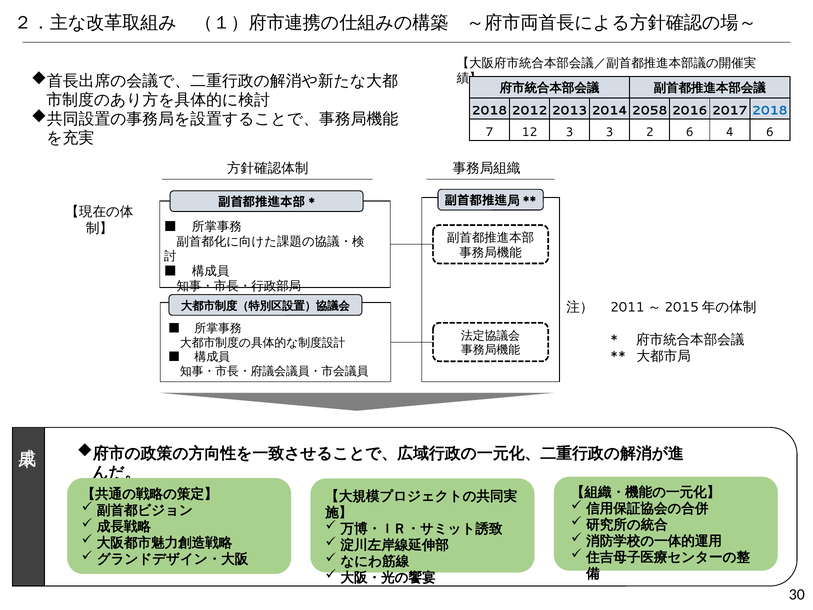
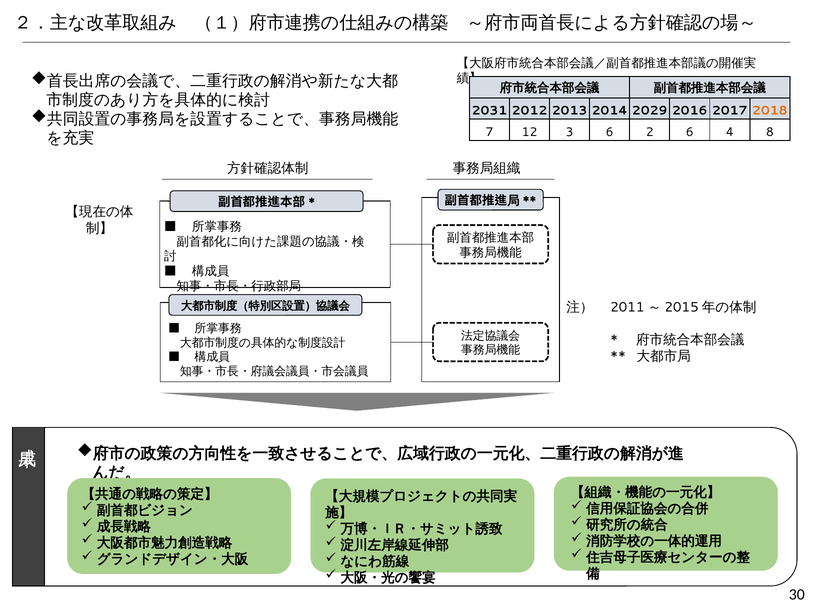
2018: 2018 -> 2031 (489, 111)
2058: 2058 -> 2029 (650, 111)
2018 colour: blue -> orange (770, 111)
3 3: 3 -> 6 (610, 132)
4 6: 6 -> 8 (770, 132)
